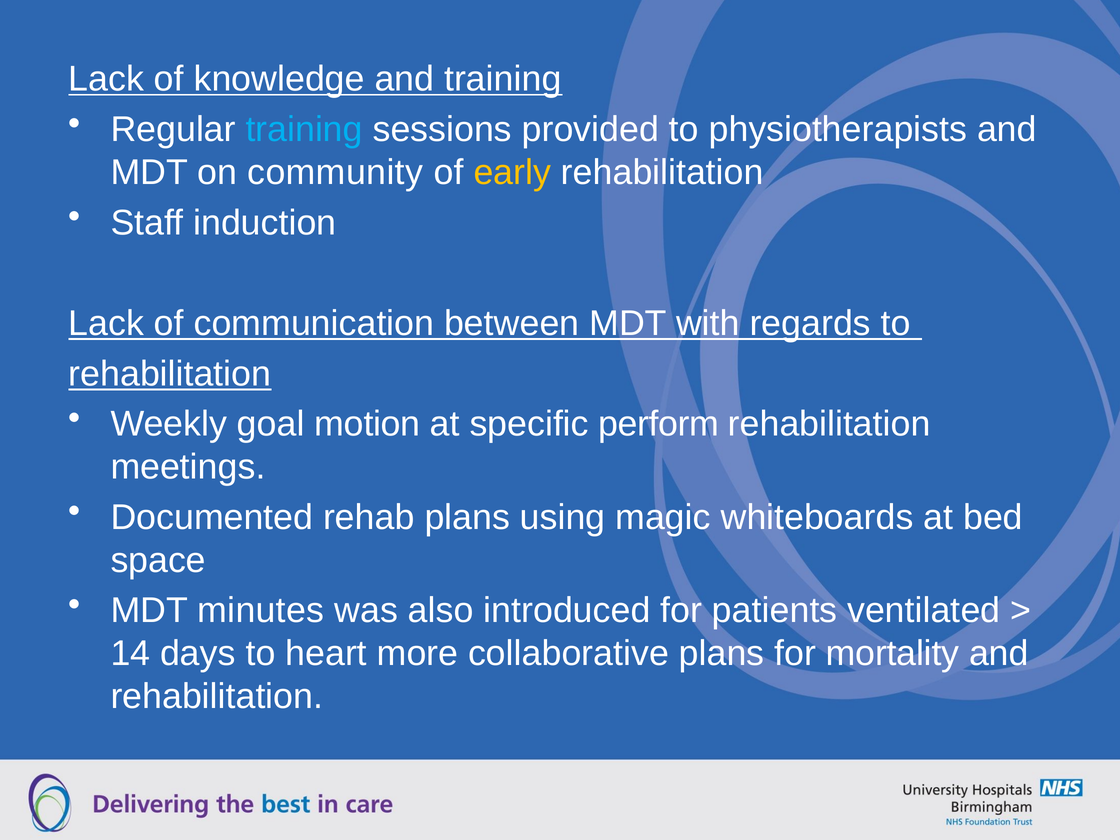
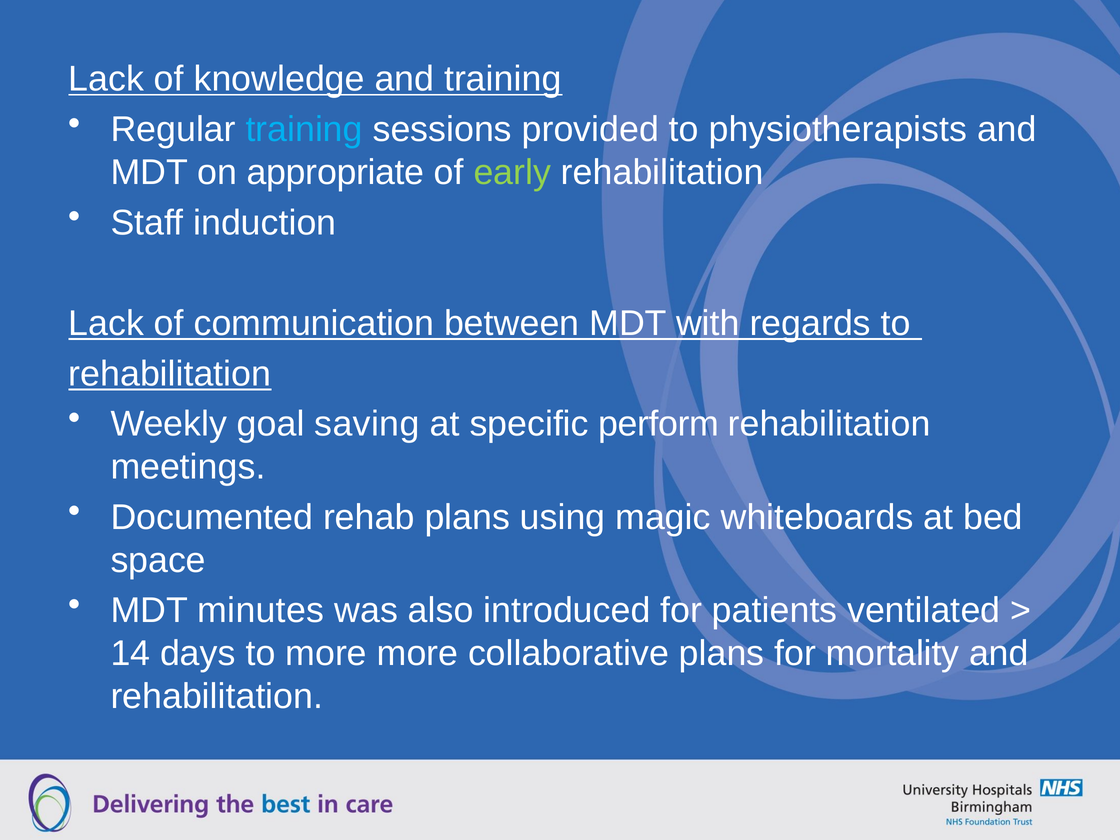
community: community -> appropriate (336, 172)
early colour: yellow -> light green (512, 172)
motion: motion -> saving (367, 424)
to heart: heart -> more (326, 654)
